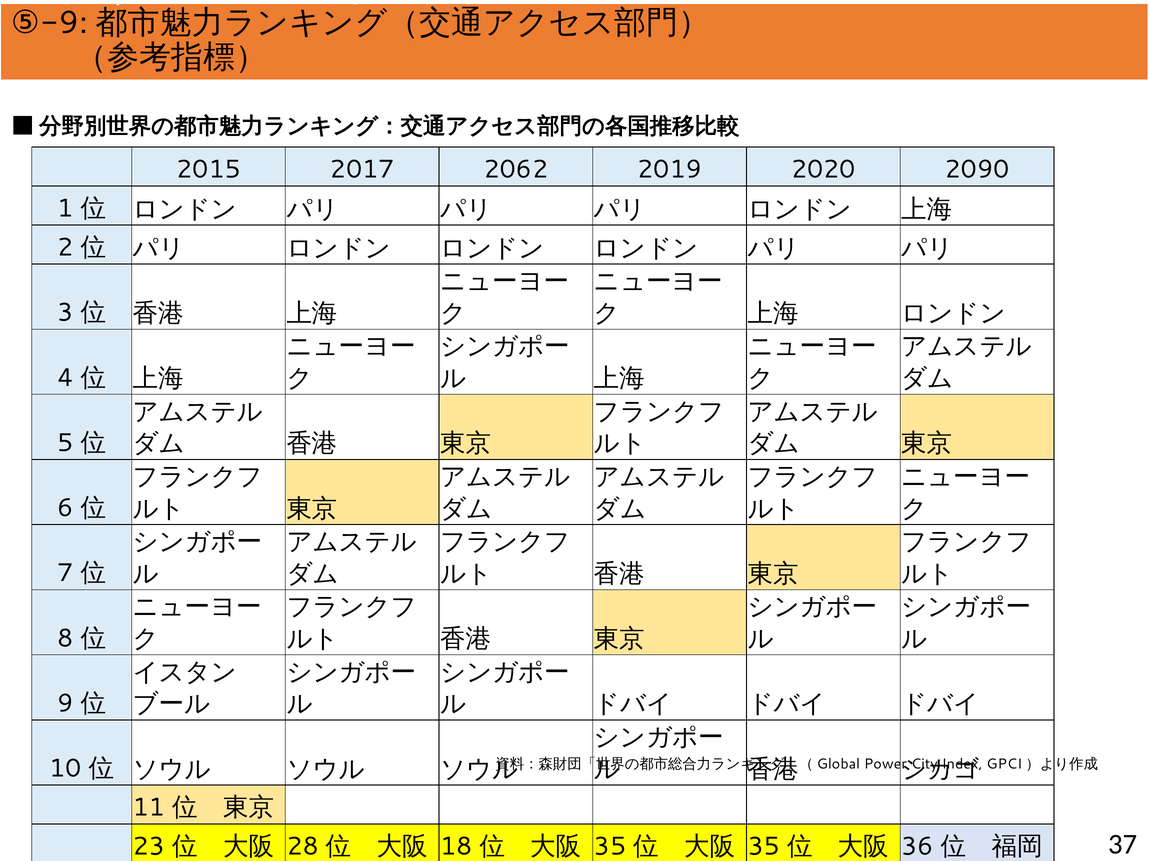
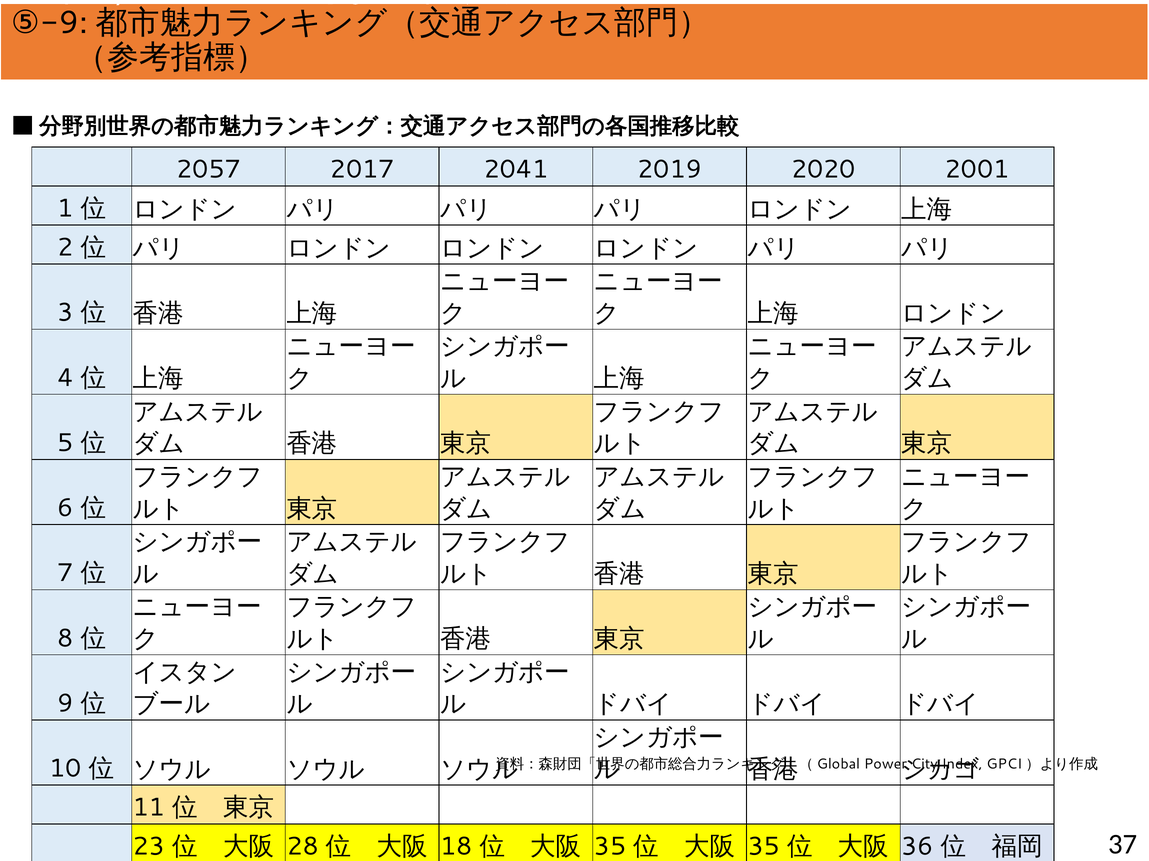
2015: 2015 -> 2057 (209, 170)
2062: 2062 -> 2041 (516, 170)
2090: 2090 -> 2001 (977, 170)
